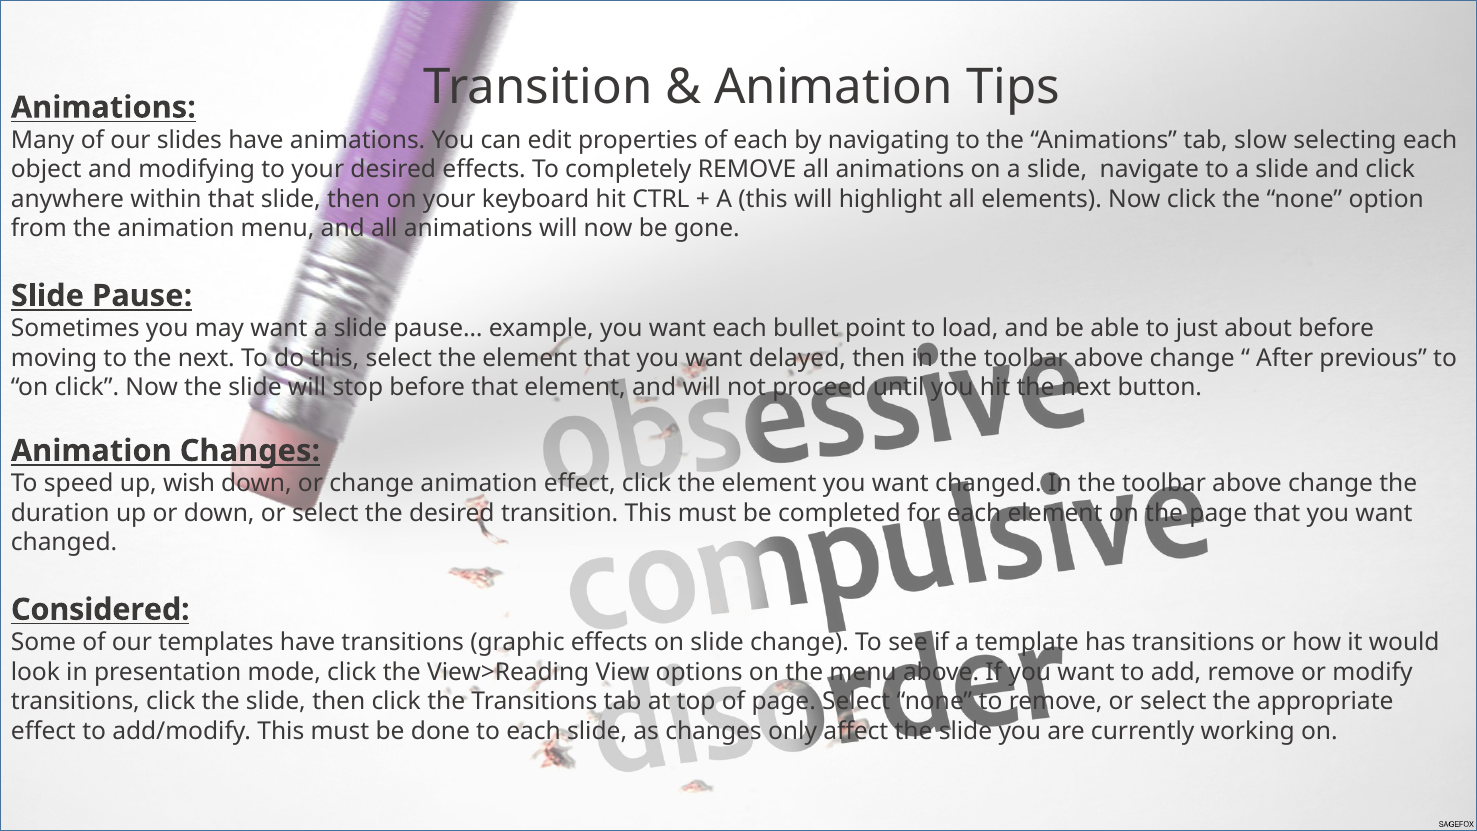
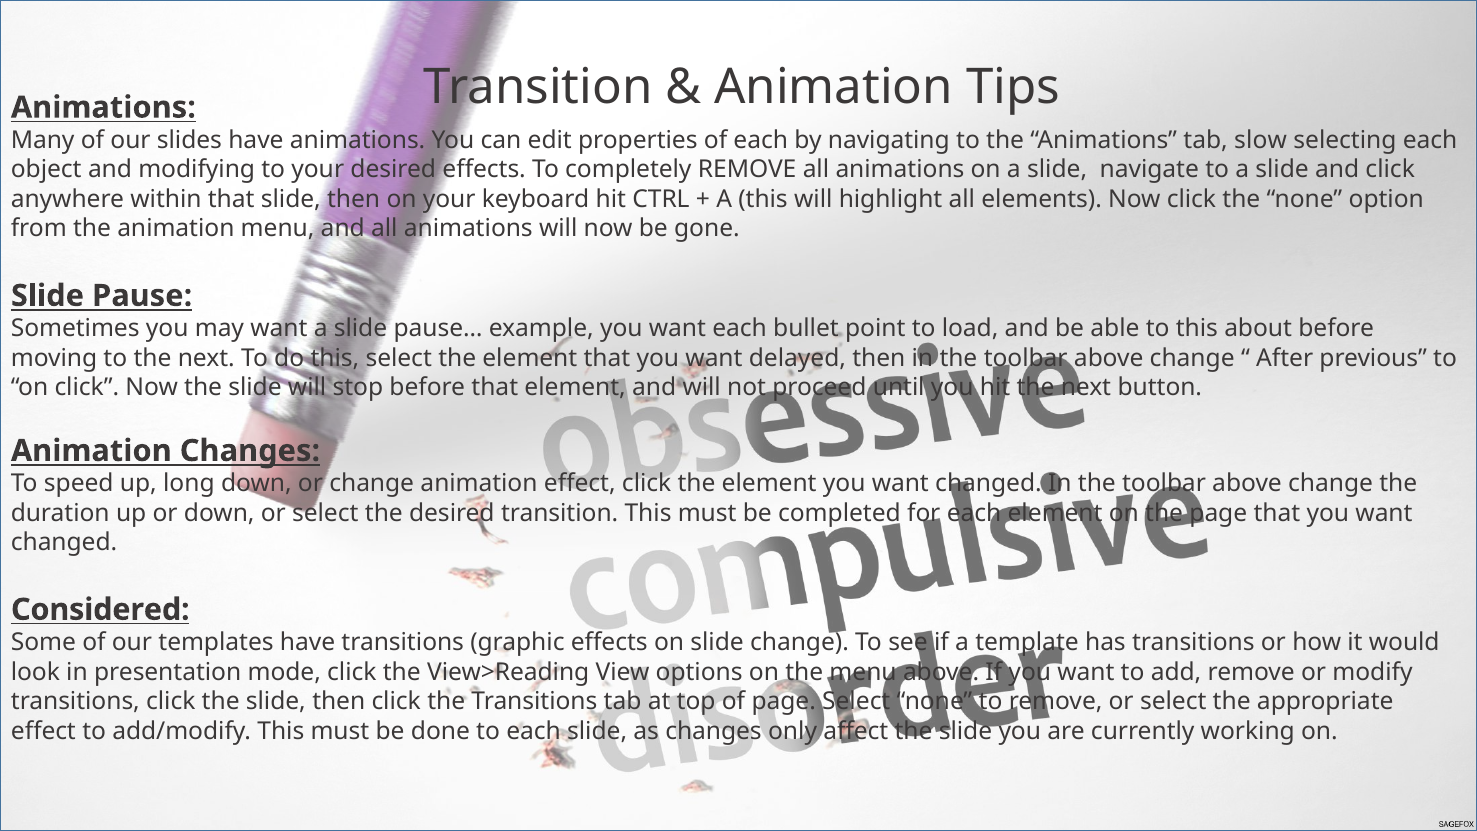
to just: just -> this (1197, 328)
wish: wish -> long (189, 484)
